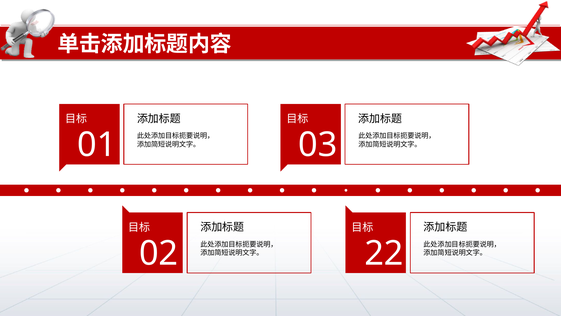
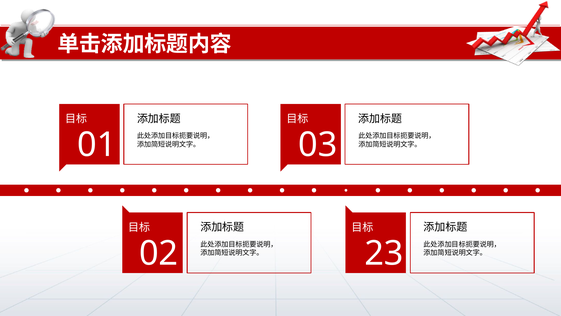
22: 22 -> 23 (384, 253)
